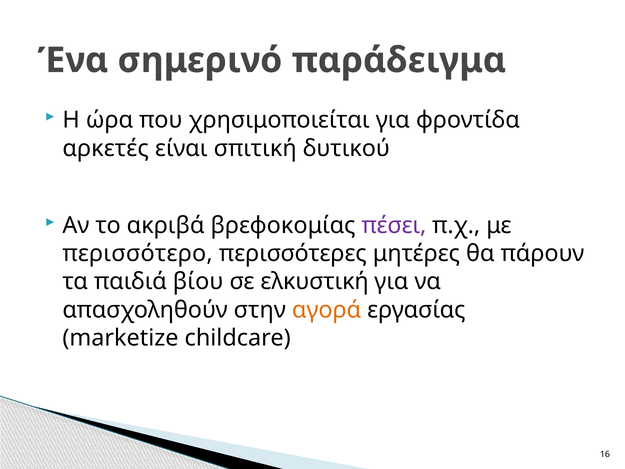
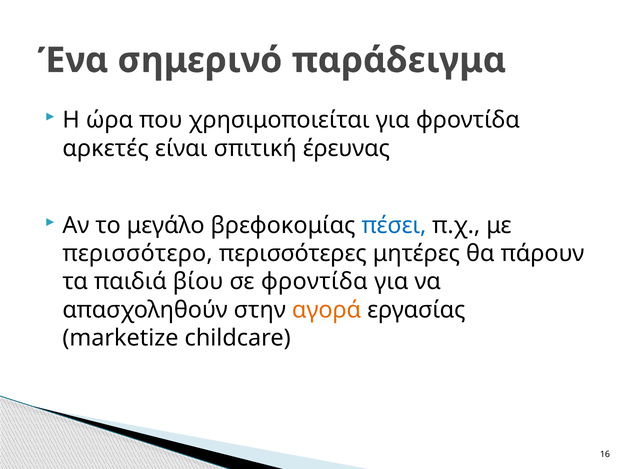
δυτικού: δυτικού -> έρευνας (346, 148)
ακριβά: ακριβά -> μεγάλο (166, 225)
πέσει colour: purple -> blue (394, 225)
σε ελκυστική: ελκυστική -> φροντίδα (314, 282)
